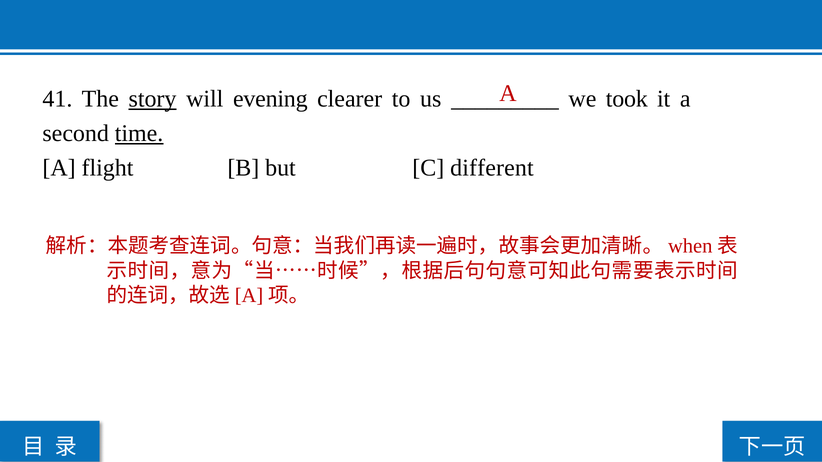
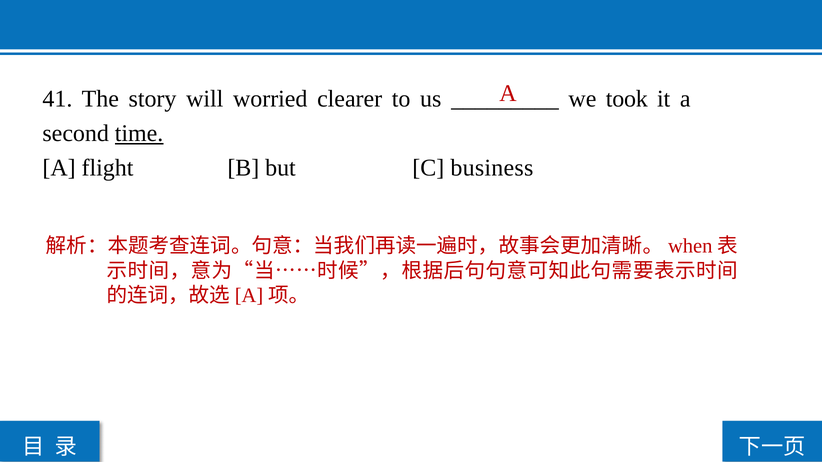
story underline: present -> none (153, 99)
evening: evening -> worried (270, 99)
different: different -> business (492, 168)
